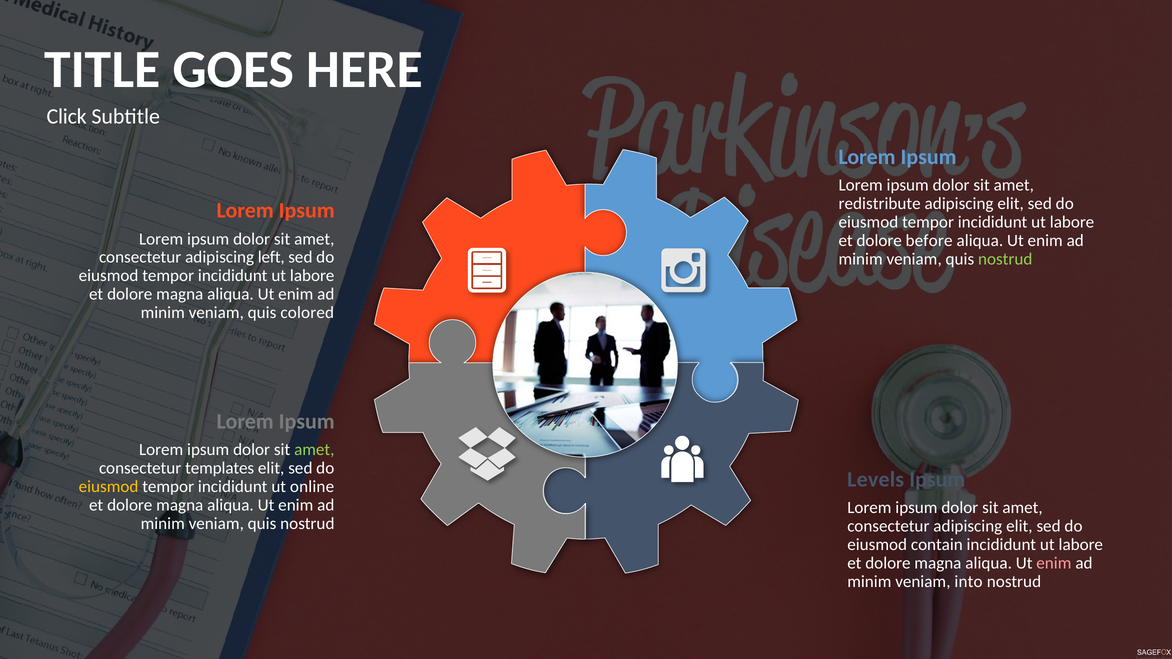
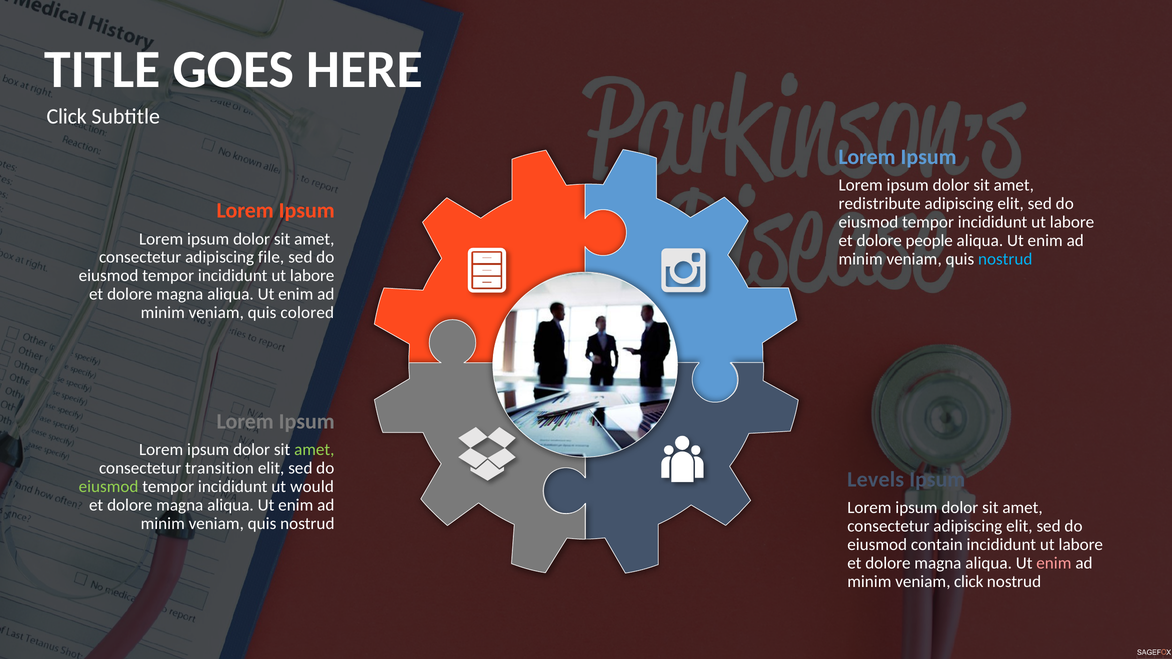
before: before -> people (929, 241)
left: left -> file (271, 257)
nostrud colour: light green -> light blue (1005, 259)
templates: templates -> transition (220, 468)
eiusmod colour: yellow -> light green (109, 487)
online: online -> would (312, 487)
veniam into: into -> click (969, 582)
